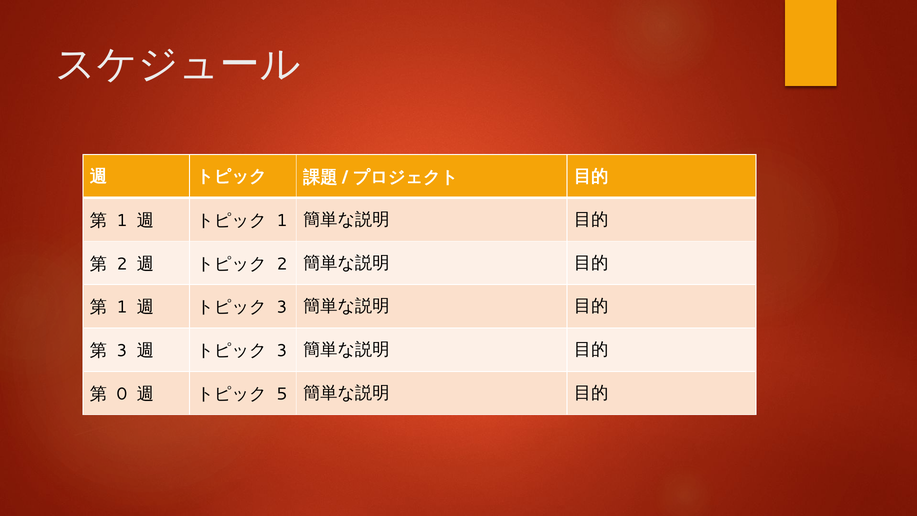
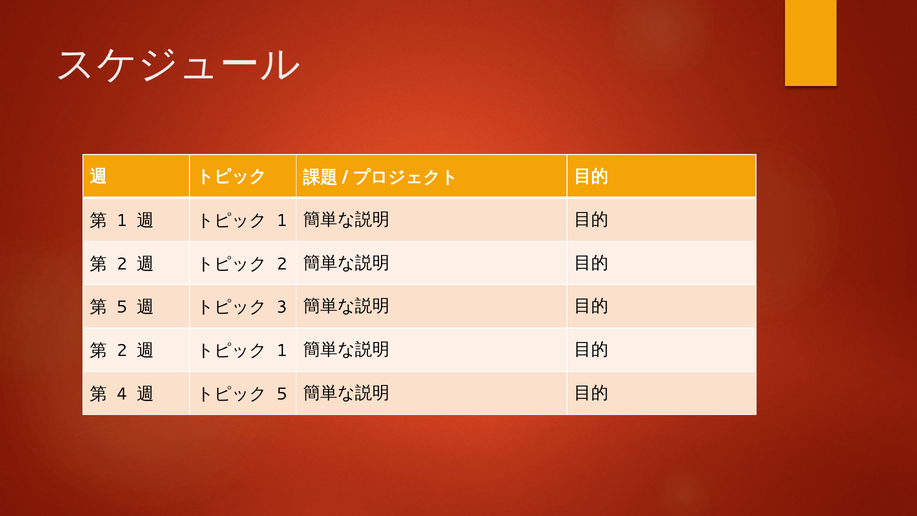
1: 1 -> 5 (122, 307)
3: 3 -> 2 (122, 351)
3: 3 -> 1 (282, 351)
0: 0 -> 4 (122, 394)
